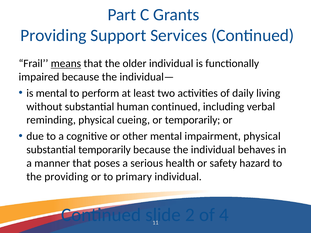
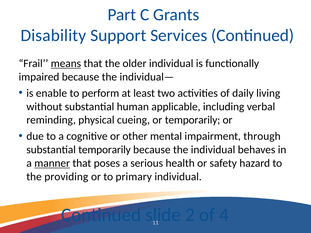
Providing: Providing -> Disability (53, 35)
is mental: mental -> enable (51, 93)
human continued: continued -> applicable (176, 107)
impairment physical: physical -> through (262, 136)
manner underline: none -> present (52, 163)
